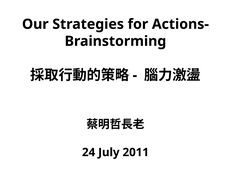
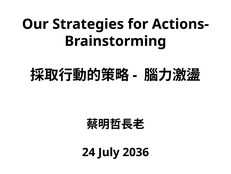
2011: 2011 -> 2036 (136, 152)
